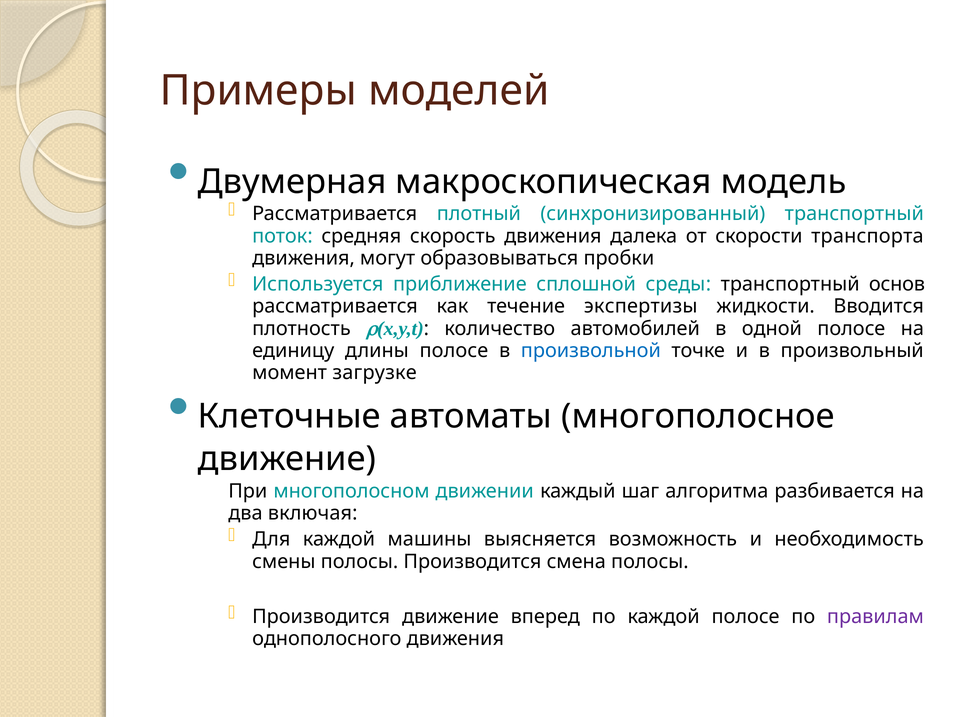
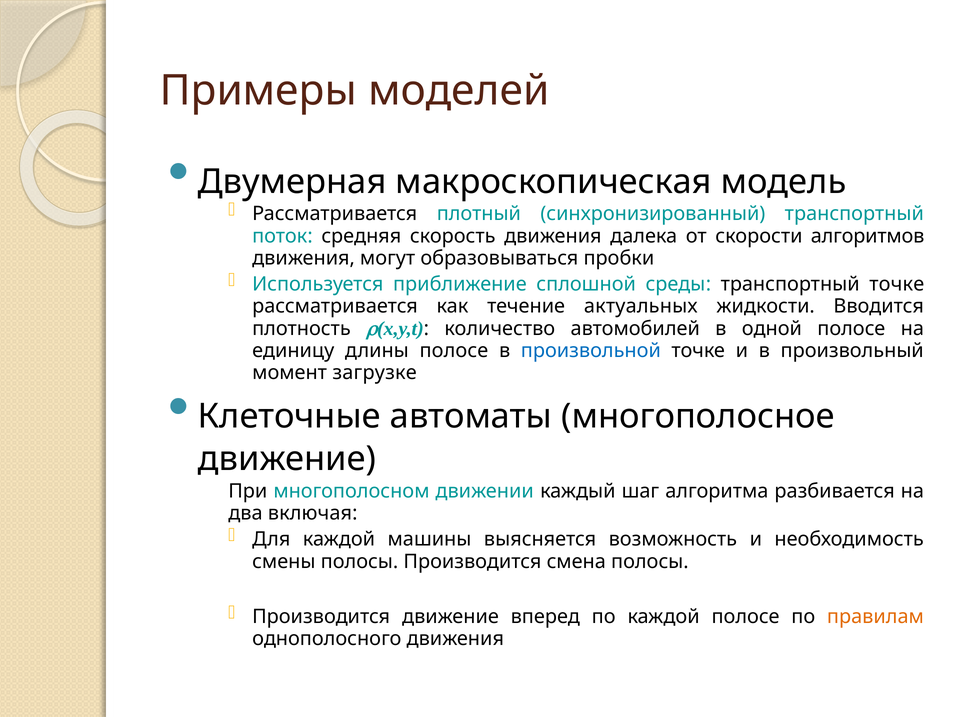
транспорта: транспорта -> алгоритмов (868, 236)
транспортный основ: основ -> точке (897, 284)
экспертизы: экспертизы -> актуальных (641, 306)
правилам colour: purple -> orange (875, 617)
